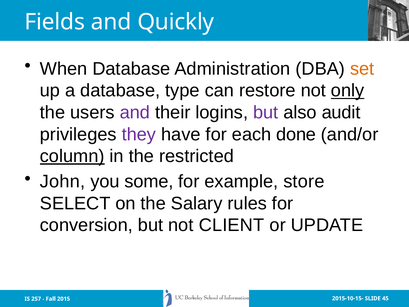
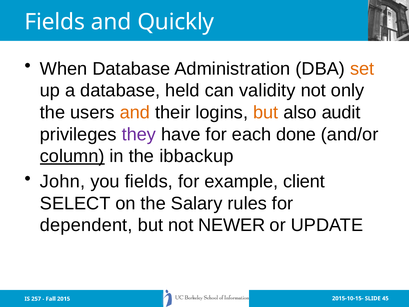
type: type -> held (182, 91)
restore: restore -> validity (267, 91)
only underline: present -> none (348, 91)
and colour: purple -> orange (135, 112)
but colour: purple -> orange (266, 112)
restricted: restricted -> ibbackup (196, 156)
you some: some -> fields (149, 181)
store: store -> client (304, 181)
conversion: conversion -> dependent (86, 225)
CLIENT: CLIENT -> NEWER (232, 225)
